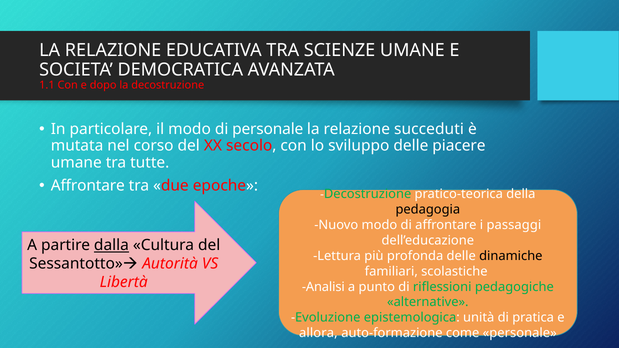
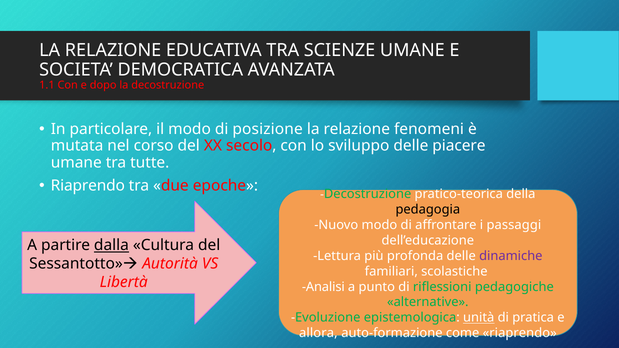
di personale: personale -> posizione (268, 129)
succeduti: succeduti -> fenomeni (429, 129)
Affrontare: Affrontare -> Riaprendo (88, 186)
dinamiche colour: black -> purple (511, 256)
unità underline: none -> present (479, 318)
come personale: personale -> riaprendo (520, 333)
